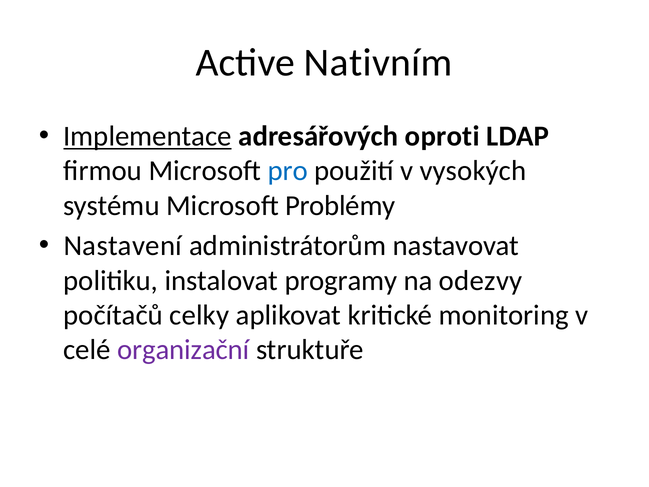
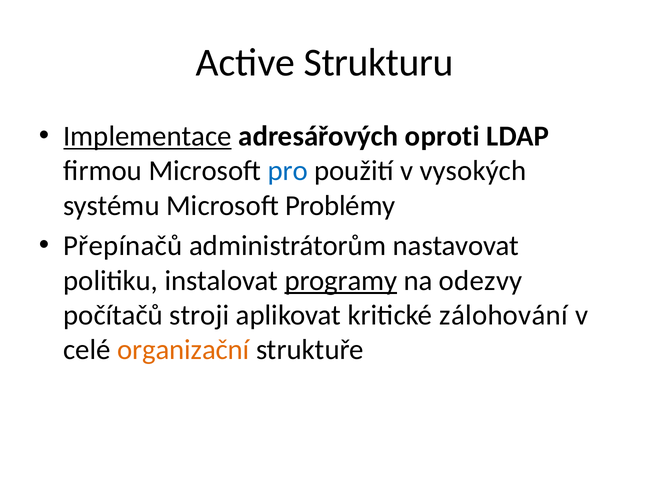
Nativním: Nativním -> Strukturu (379, 63)
Nastavení: Nastavení -> Přepínačů (123, 246)
programy underline: none -> present (341, 280)
celky: celky -> stroji (199, 315)
monitoring: monitoring -> zálohování (504, 315)
organizační colour: purple -> orange (183, 350)
